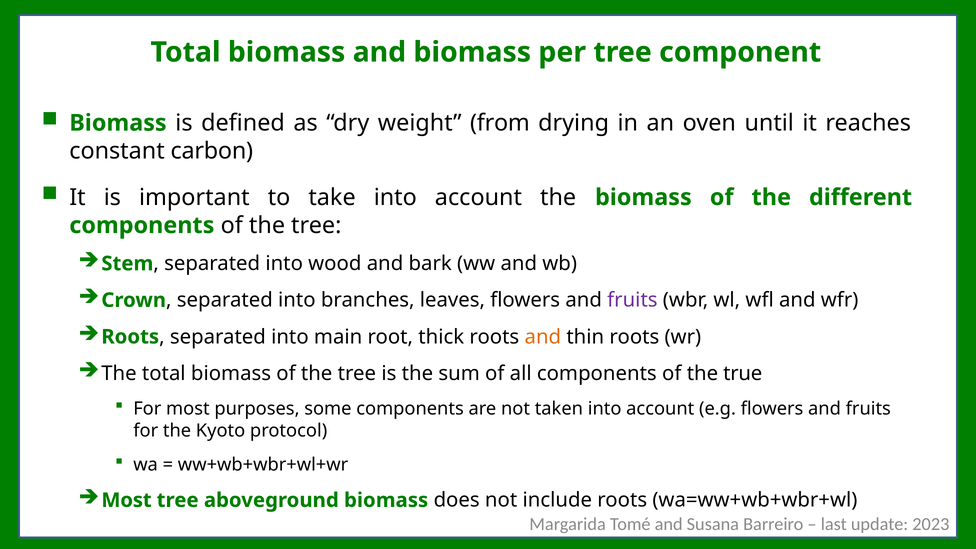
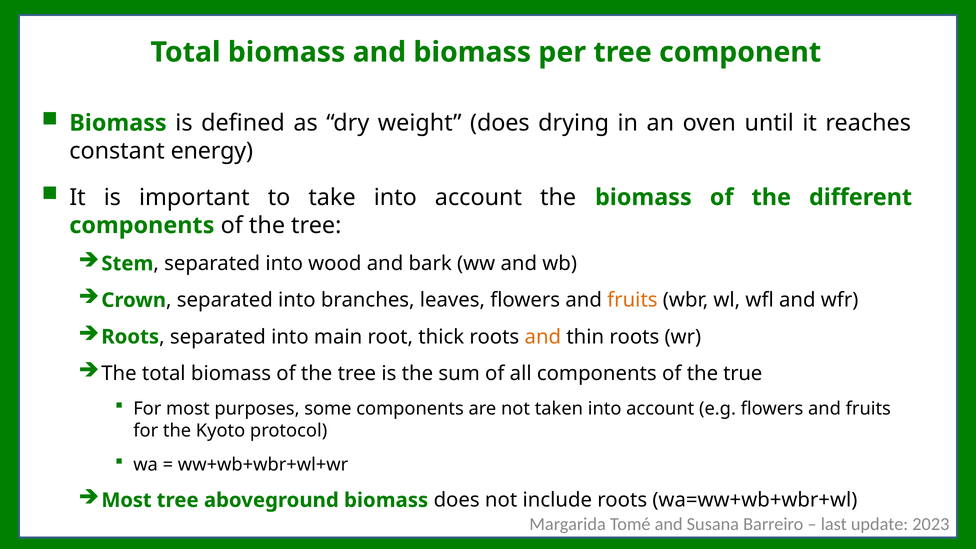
weight from: from -> does (500, 123)
carbon: carbon -> energy (212, 151)
fruits colour: purple -> orange (632, 300)
